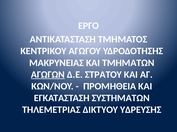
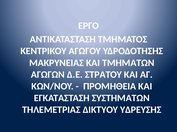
ΑΓΩΓΩΝ underline: present -> none (48, 75)
